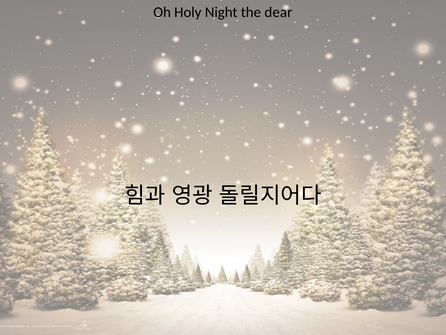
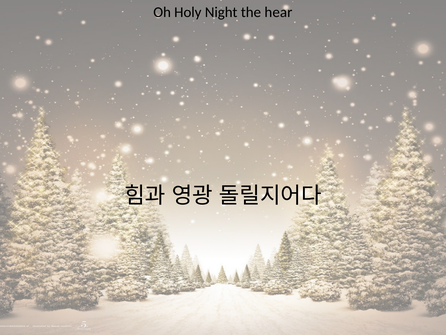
dear: dear -> hear (278, 12)
